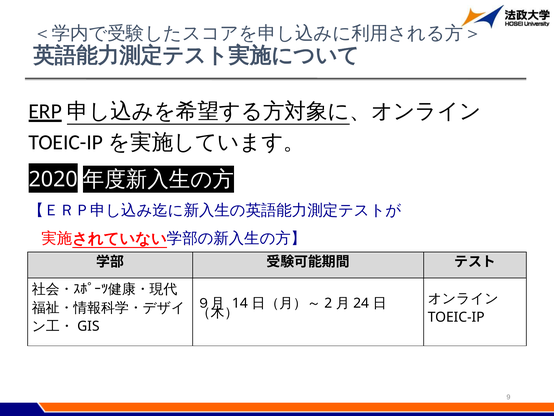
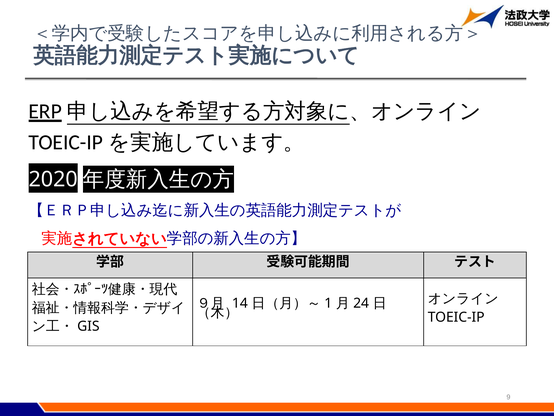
2: 2 -> 1 (328, 303)
